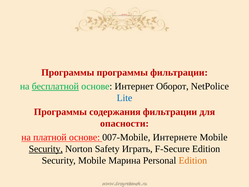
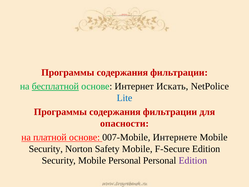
программы: программы -> содержания (122, 72)
Оборот: Оборот -> Искать (172, 86)
Security underline: present -> none (46, 149)
Safety Играть: Играть -> Mobile (137, 149)
Mobile Марина: Марина -> Personal (125, 160)
Edition colour: orange -> purple (193, 160)
